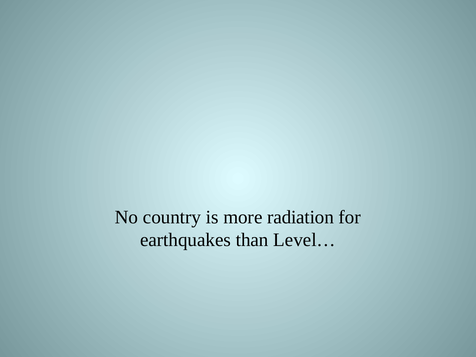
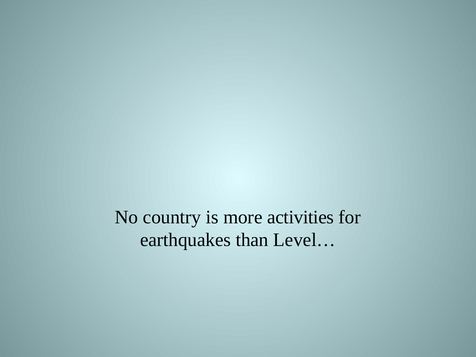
radiation: radiation -> activities (301, 217)
